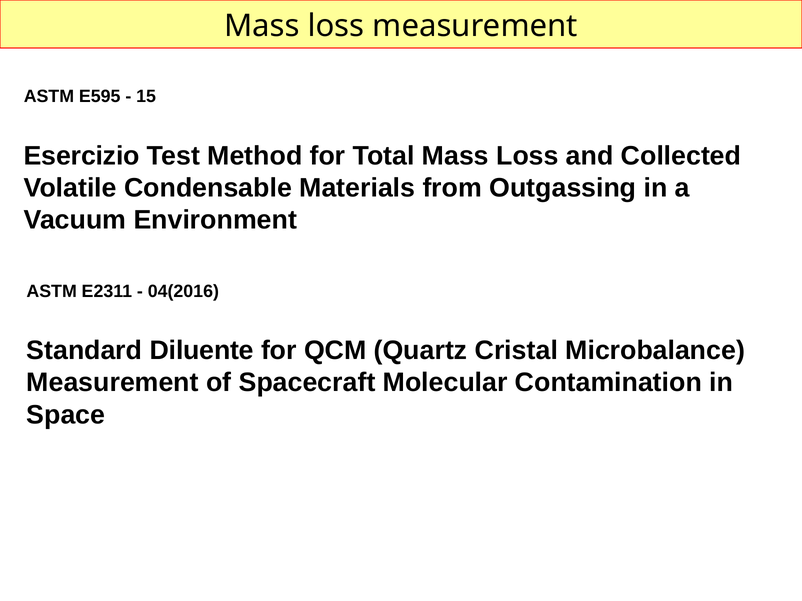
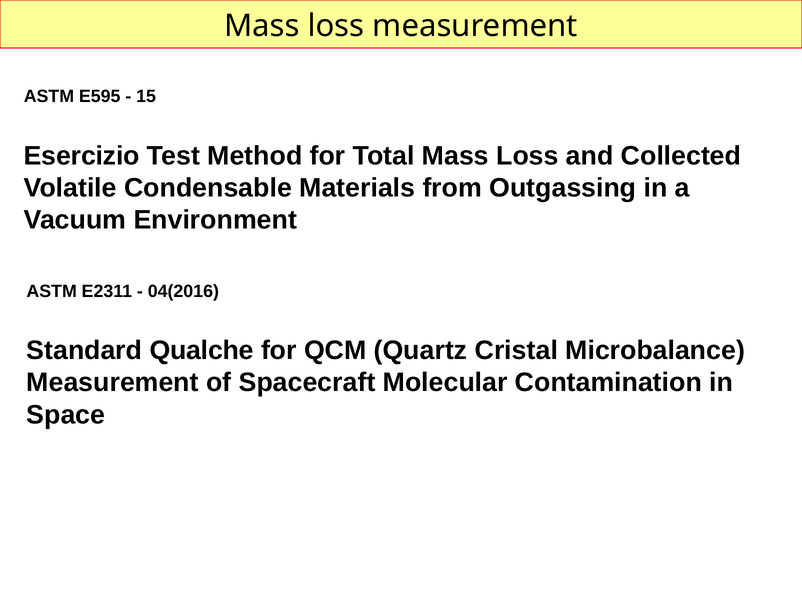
Diluente: Diluente -> Qualche (202, 351)
